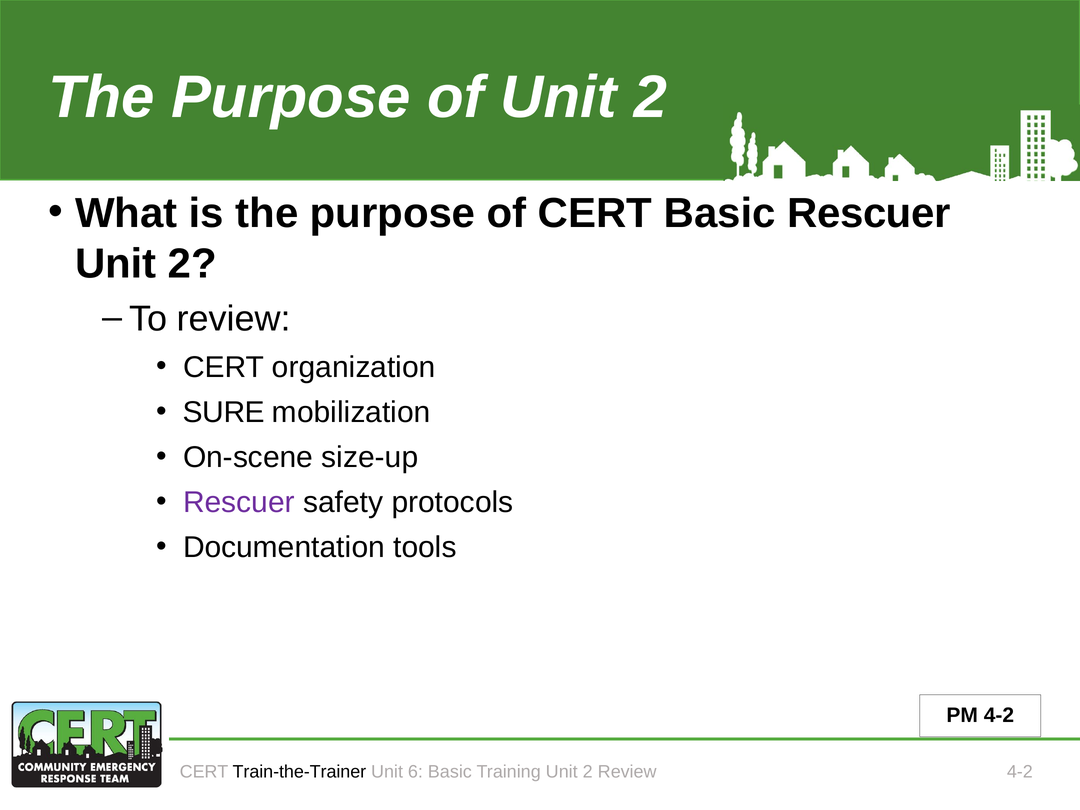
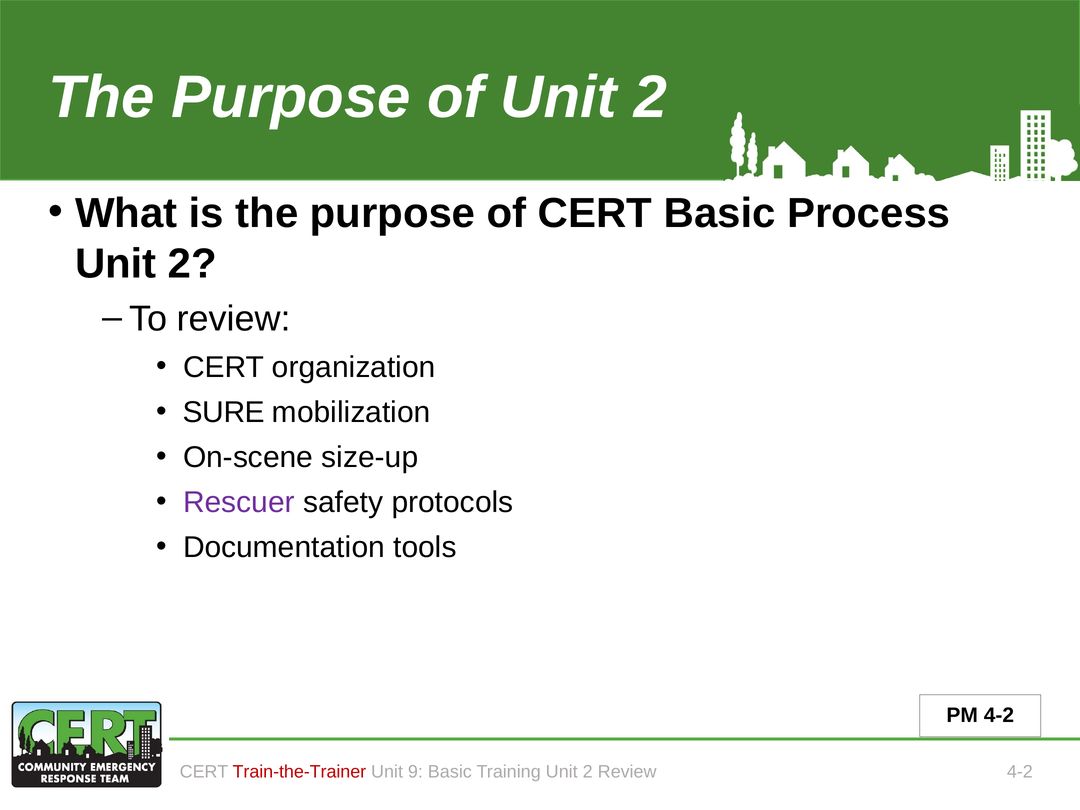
Basic Rescuer: Rescuer -> Process (869, 213)
Train-the-Trainer colour: black -> red (299, 772)
6: 6 -> 9 (415, 772)
